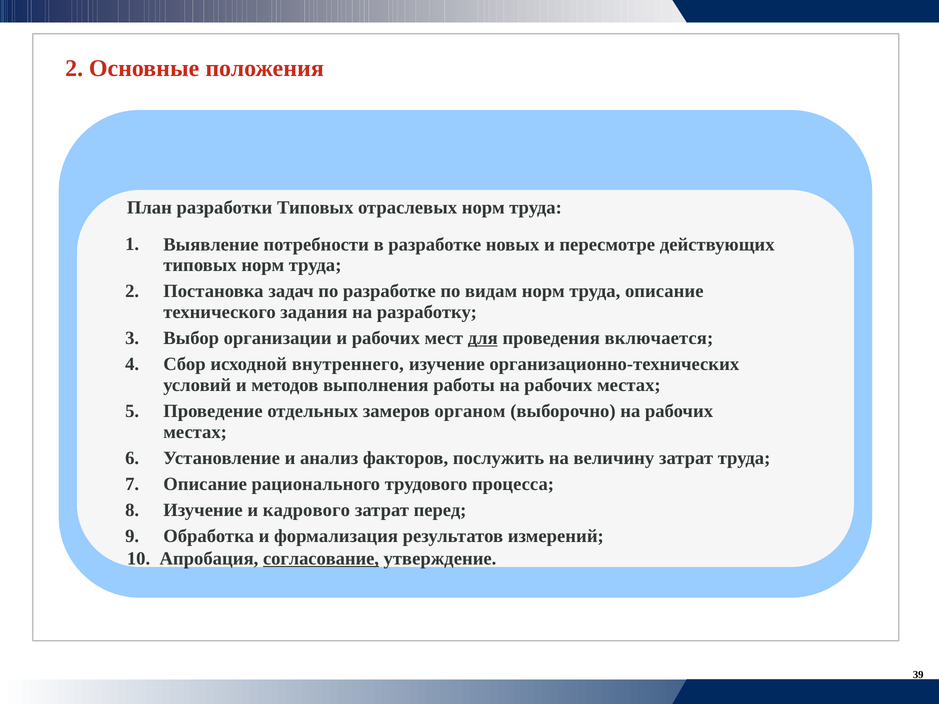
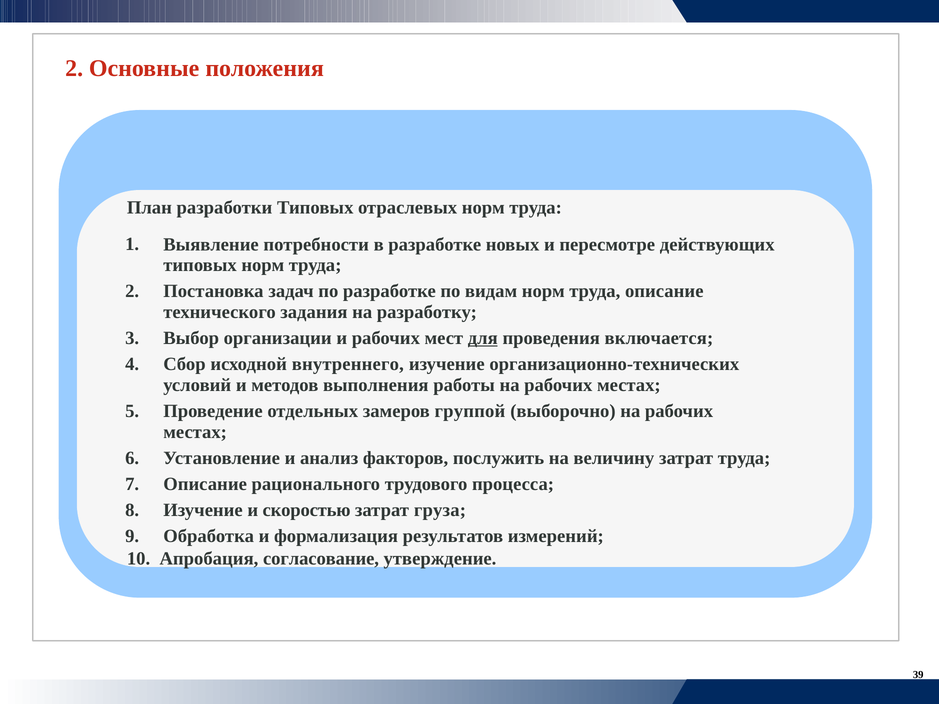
органом: органом -> группой (470, 411)
кадрового: кадрового -> скоростью (307, 510)
перед: перед -> груза (440, 510)
согласование underline: present -> none (321, 559)
